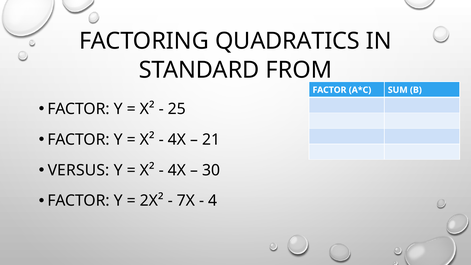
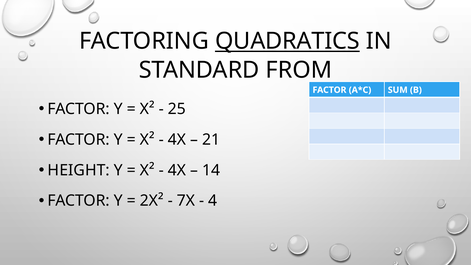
QUADRATICS underline: none -> present (287, 41)
VERSUS: VERSUS -> HEIGHT (79, 170)
30: 30 -> 14 (211, 170)
